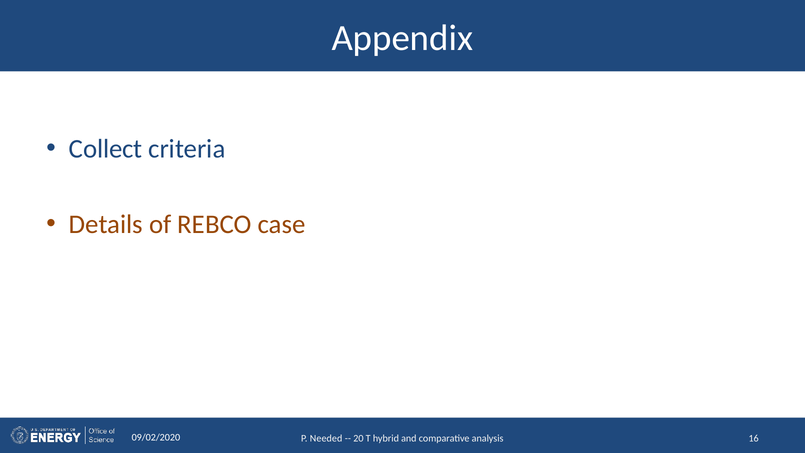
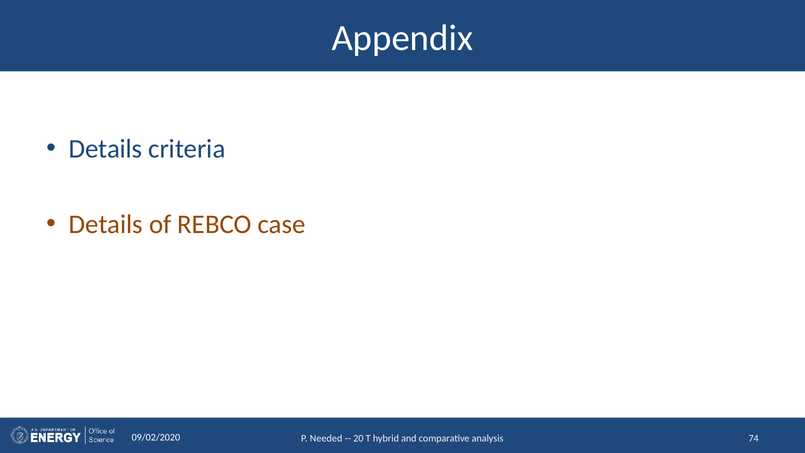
Collect: Collect -> Details (106, 149)
16: 16 -> 74 (754, 438)
